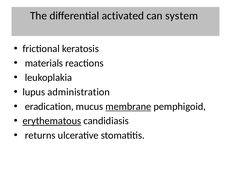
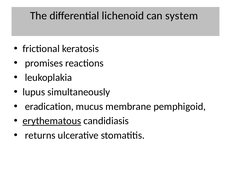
activated: activated -> lichenoid (123, 16)
materials: materials -> promises (44, 63)
administration: administration -> simultaneously (79, 92)
membrane underline: present -> none (128, 106)
